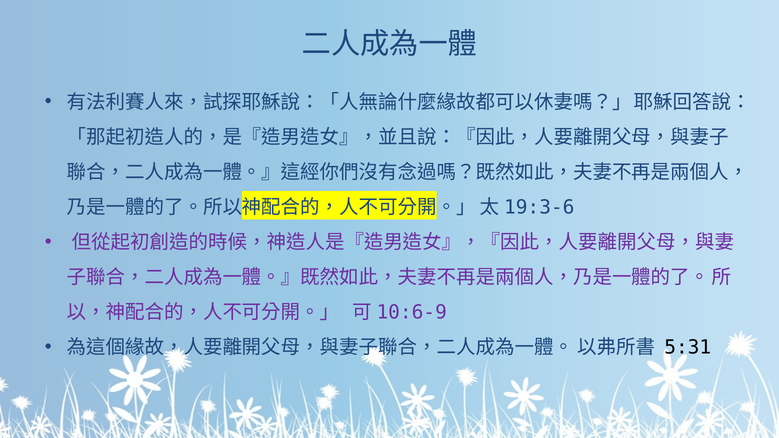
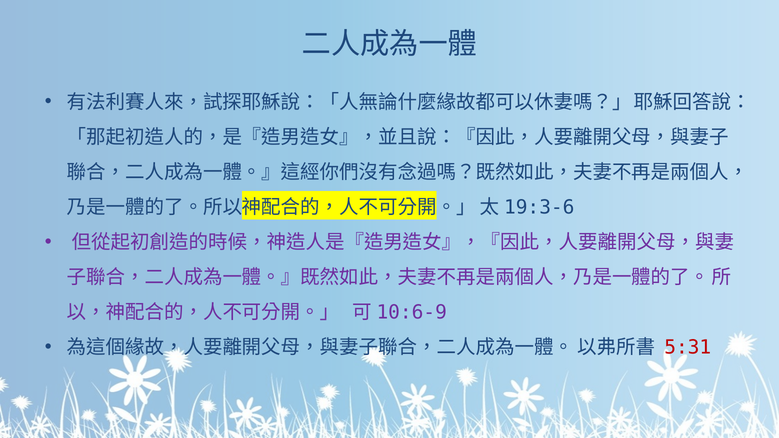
5:31 colour: black -> red (688, 348)
